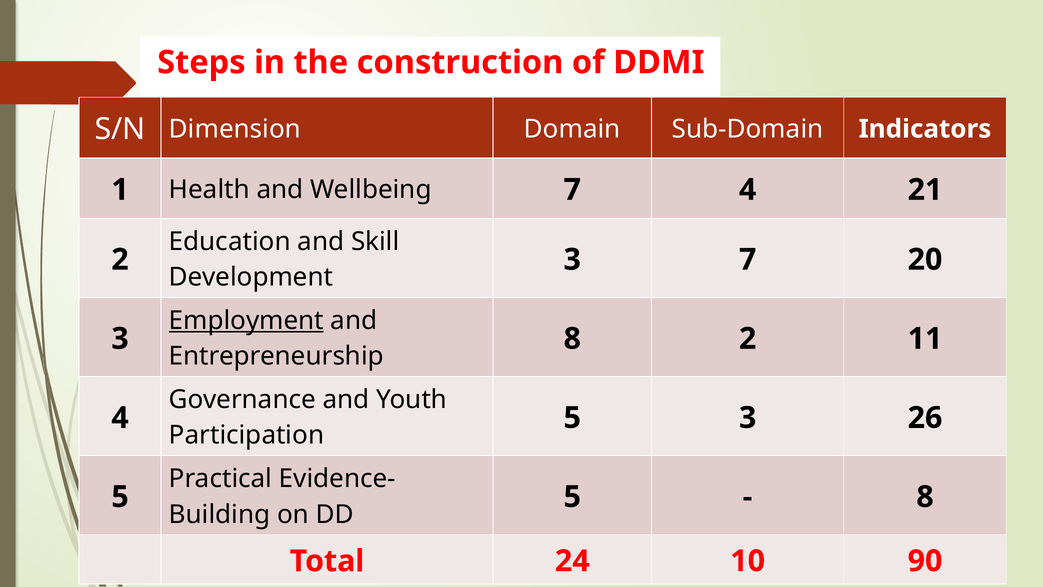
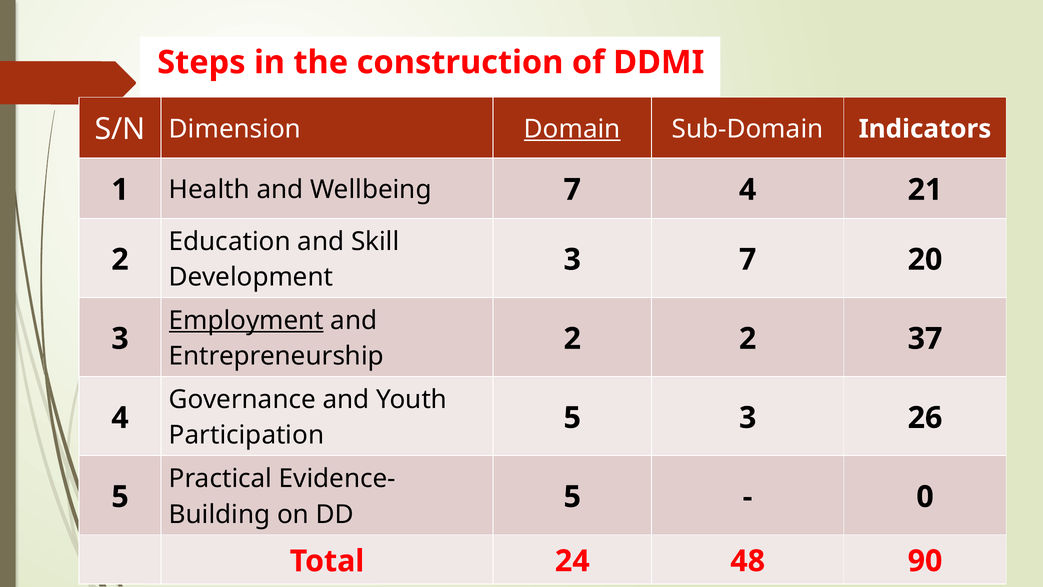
Domain underline: none -> present (572, 129)
Entrepreneurship 8: 8 -> 2 (572, 339)
11: 11 -> 37 (925, 339)
8: 8 -> 0 (925, 497)
10: 10 -> 48 (748, 561)
